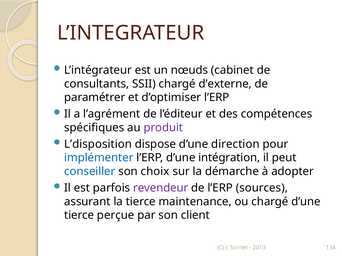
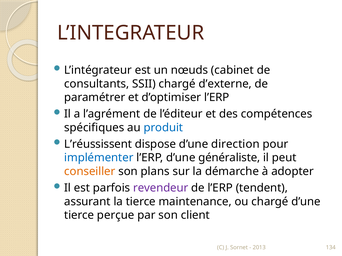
produit colour: purple -> blue (163, 128)
L’disposition: L’disposition -> L’réussissent (98, 144)
intégration: intégration -> généraliste (229, 158)
conseiller colour: blue -> orange (90, 172)
choix: choix -> plans (155, 172)
sources: sources -> tendent (262, 188)
